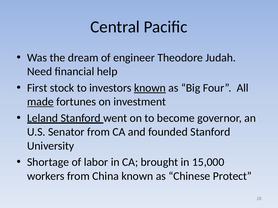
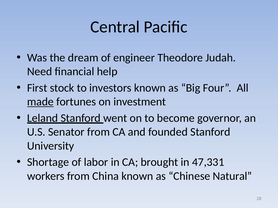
known underline: present -> none (150, 88)
15,000: 15,000 -> 47,331 (208, 163)
Protect: Protect -> Natural (232, 176)
